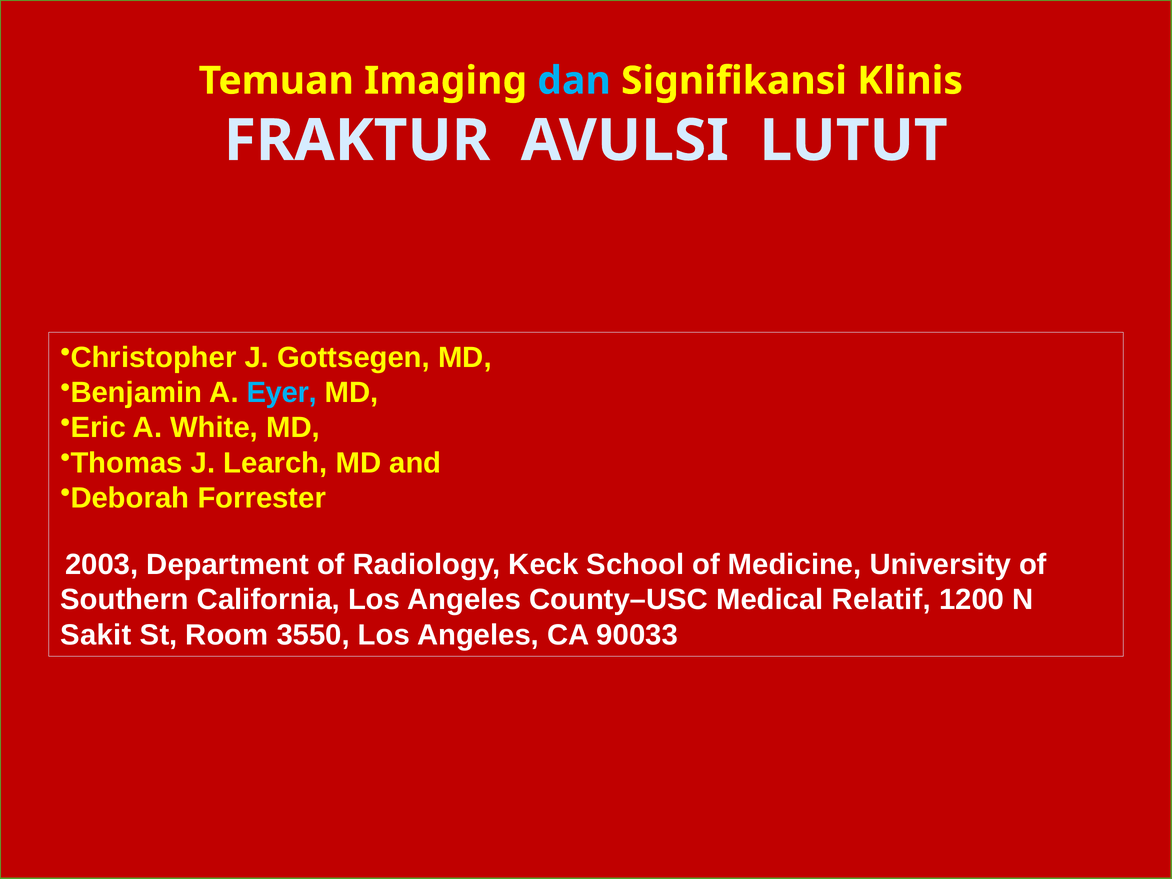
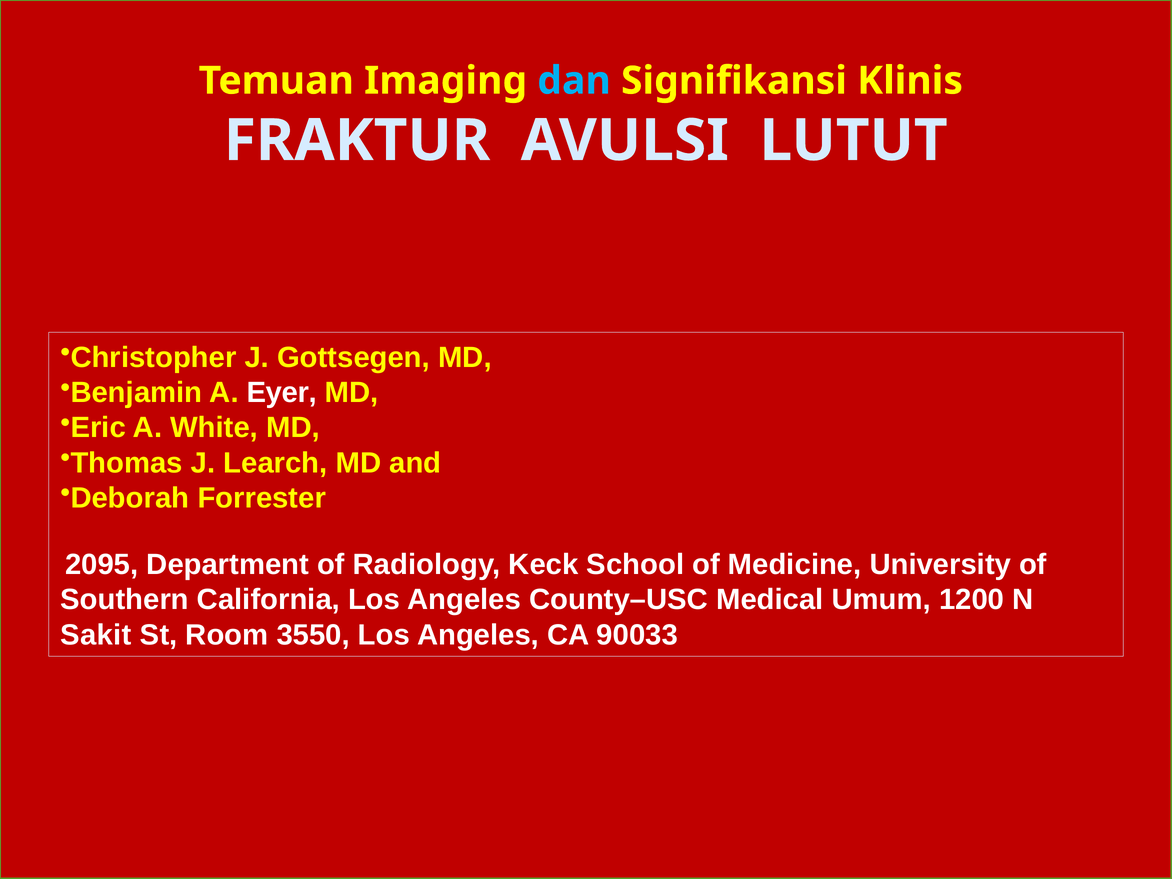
Eyer colour: light blue -> white (282, 393)
2003: 2003 -> 2095 (102, 565)
Relatif: Relatif -> Umum (881, 600)
